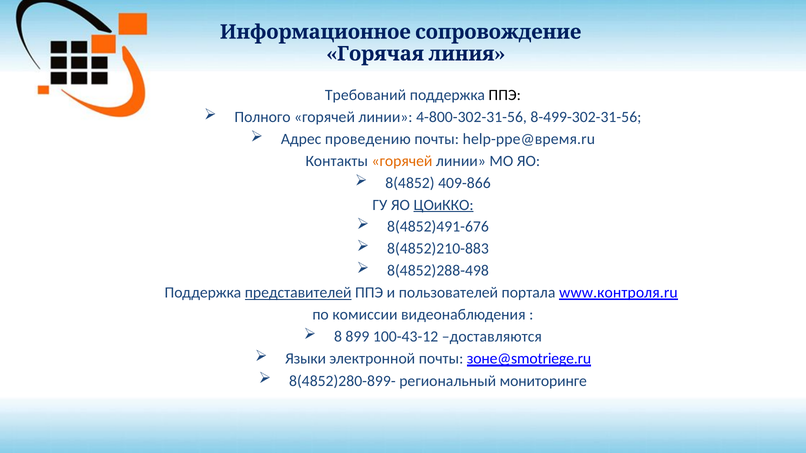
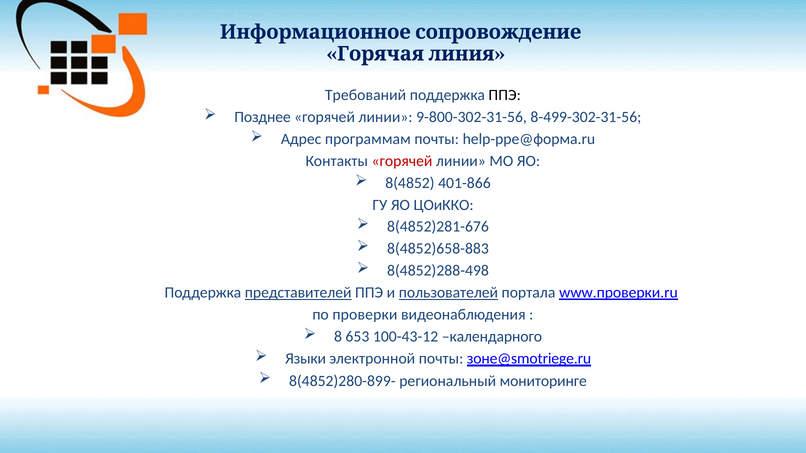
Полного: Полного -> Позднее (263, 117)
4-800-302-31-56: 4-800-302-31-56 -> 9-800-302-31-56 (472, 117)
проведению: проведению -> программам (368, 139)
help-ppe@время.ru: help-ppe@время.ru -> help-ppe@форма.ru (529, 139)
горячей colour: orange -> red (402, 161)
409-866: 409-866 -> 401-866 (464, 183)
ЦОиККО underline: present -> none (444, 205)
8(4852)491-676: 8(4852)491-676 -> 8(4852)281-676 (438, 227)
8(4852)210-883: 8(4852)210-883 -> 8(4852)658-883 (438, 249)
пользователей underline: none -> present (448, 293)
www.контроля.ru: www.контроля.ru -> www.проверки.ru (619, 293)
комиссии: комиссии -> проверки (365, 315)
899: 899 -> 653 (357, 337)
доставляются: доставляются -> календарного (492, 337)
